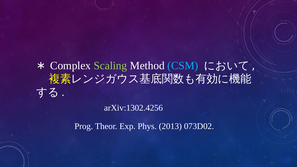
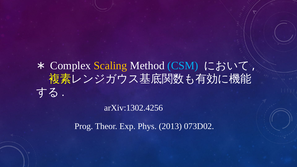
Scaling colour: light green -> yellow (110, 66)
